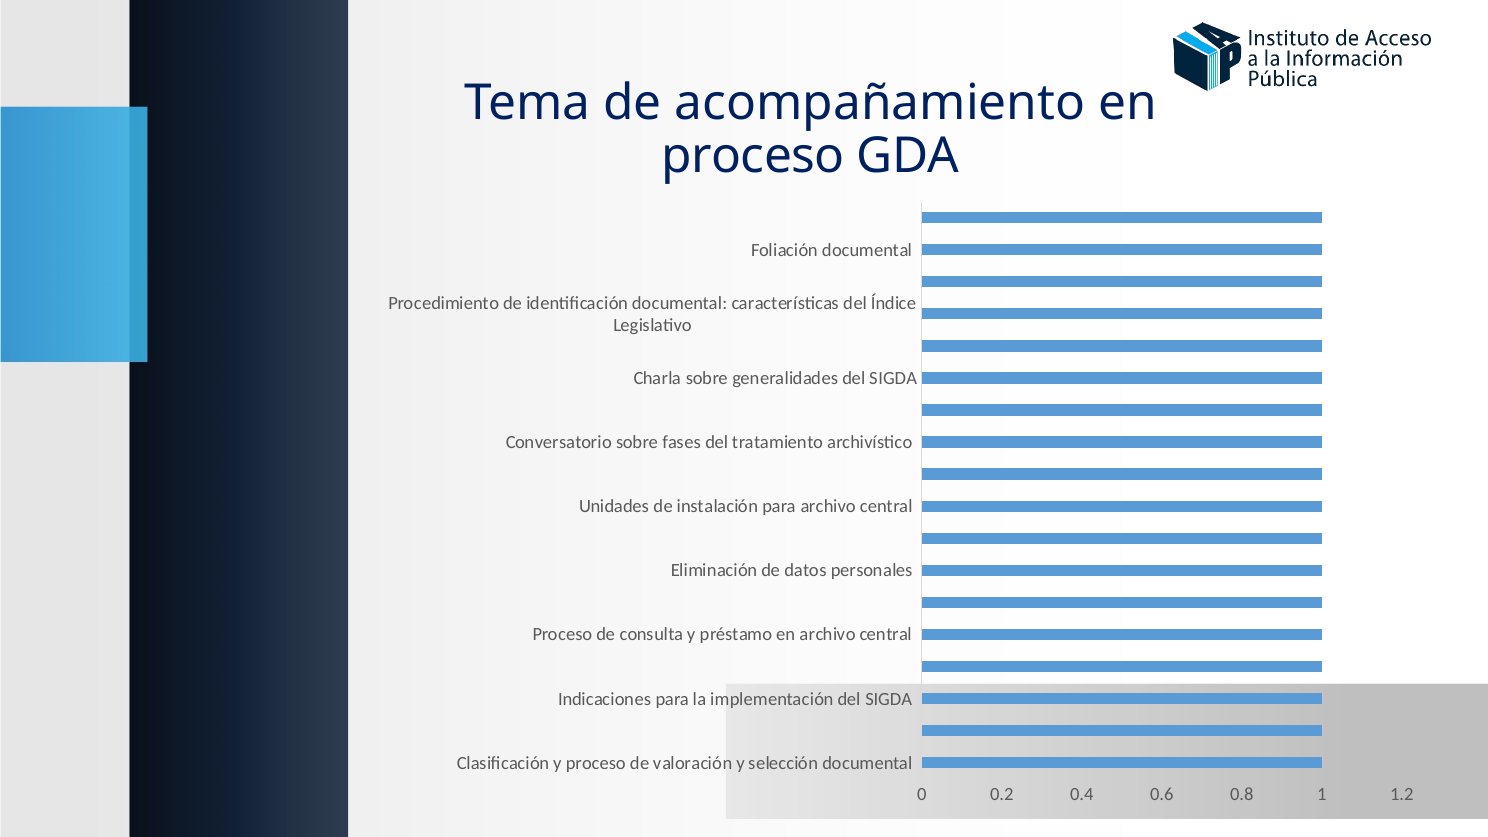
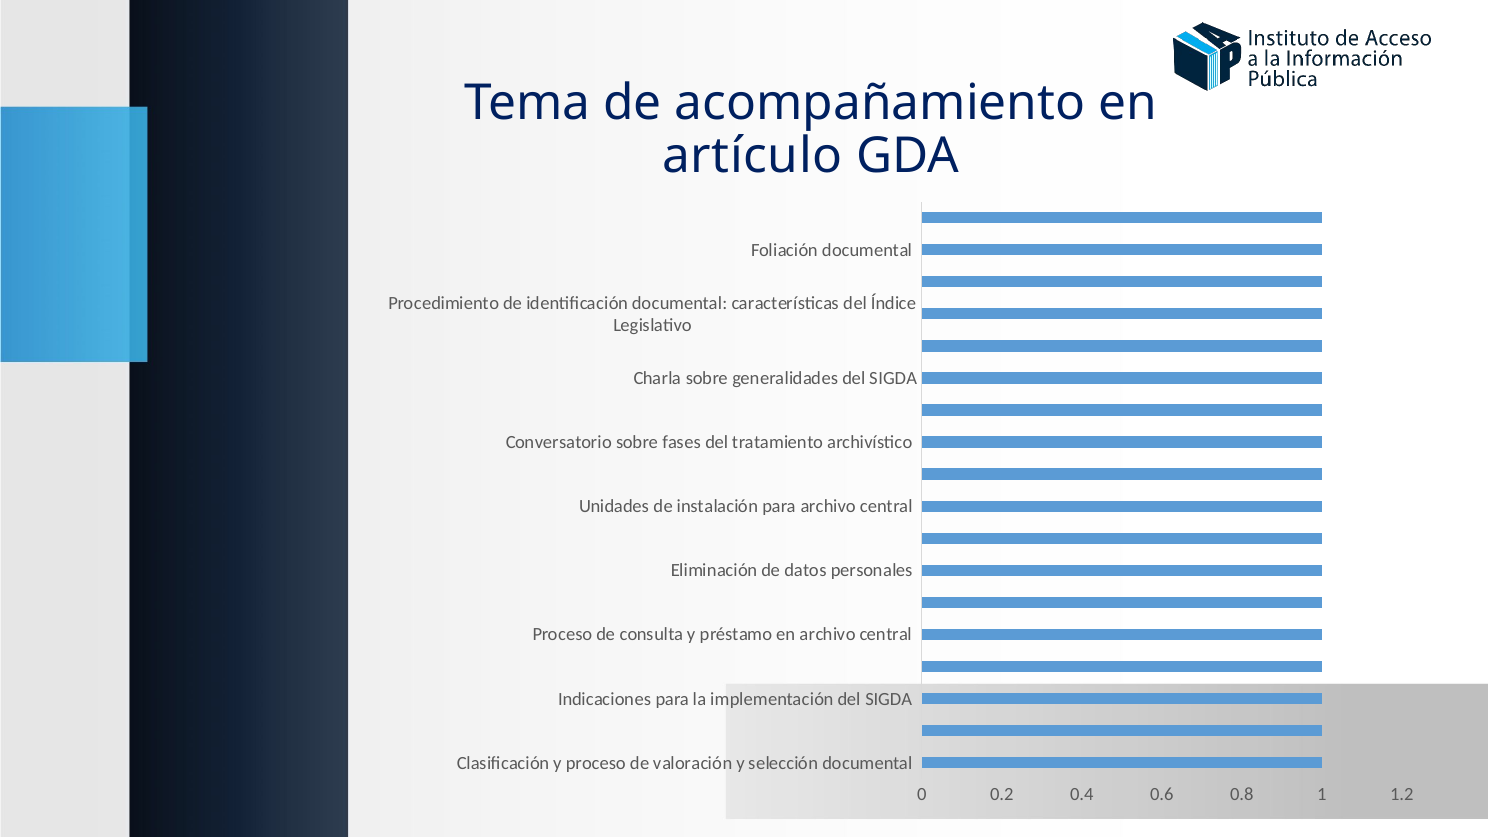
proceso: proceso -> artículo (753, 157)
